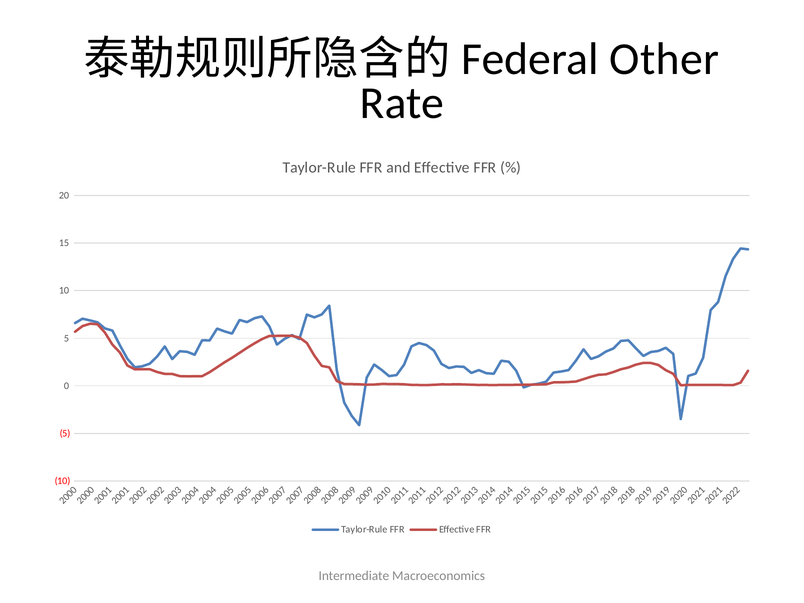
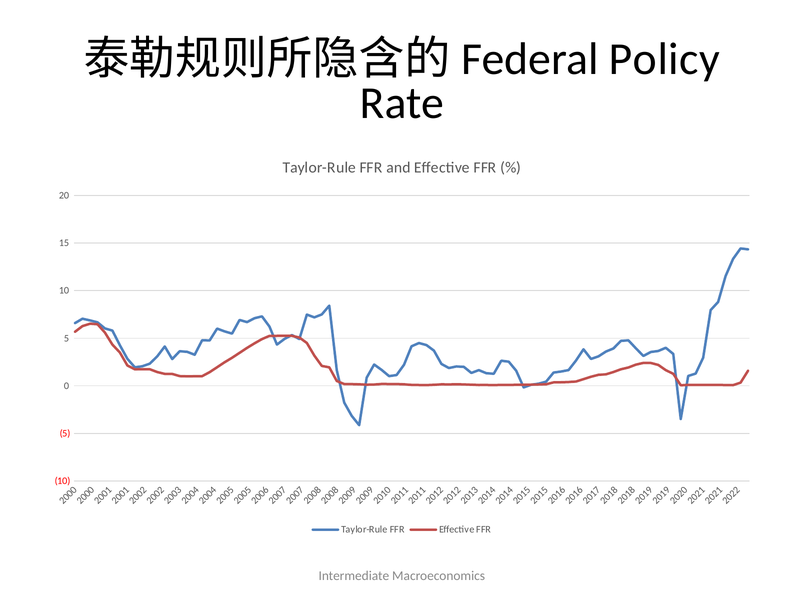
Other: Other -> Policy (664, 59)
